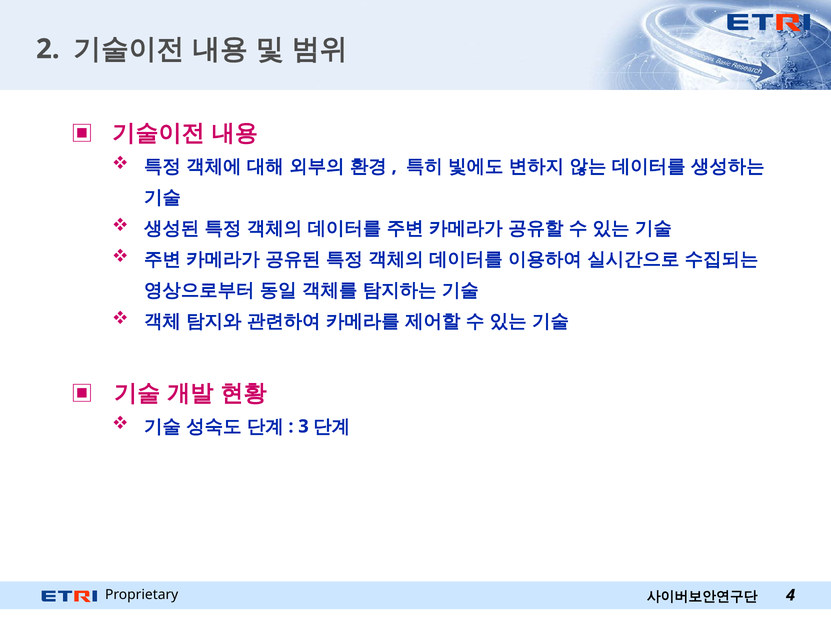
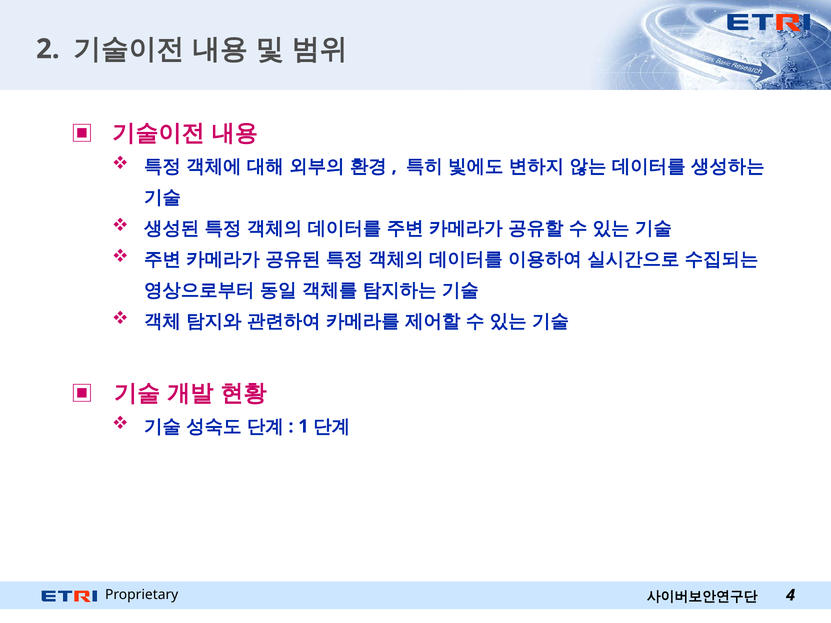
3: 3 -> 1 (303, 427)
